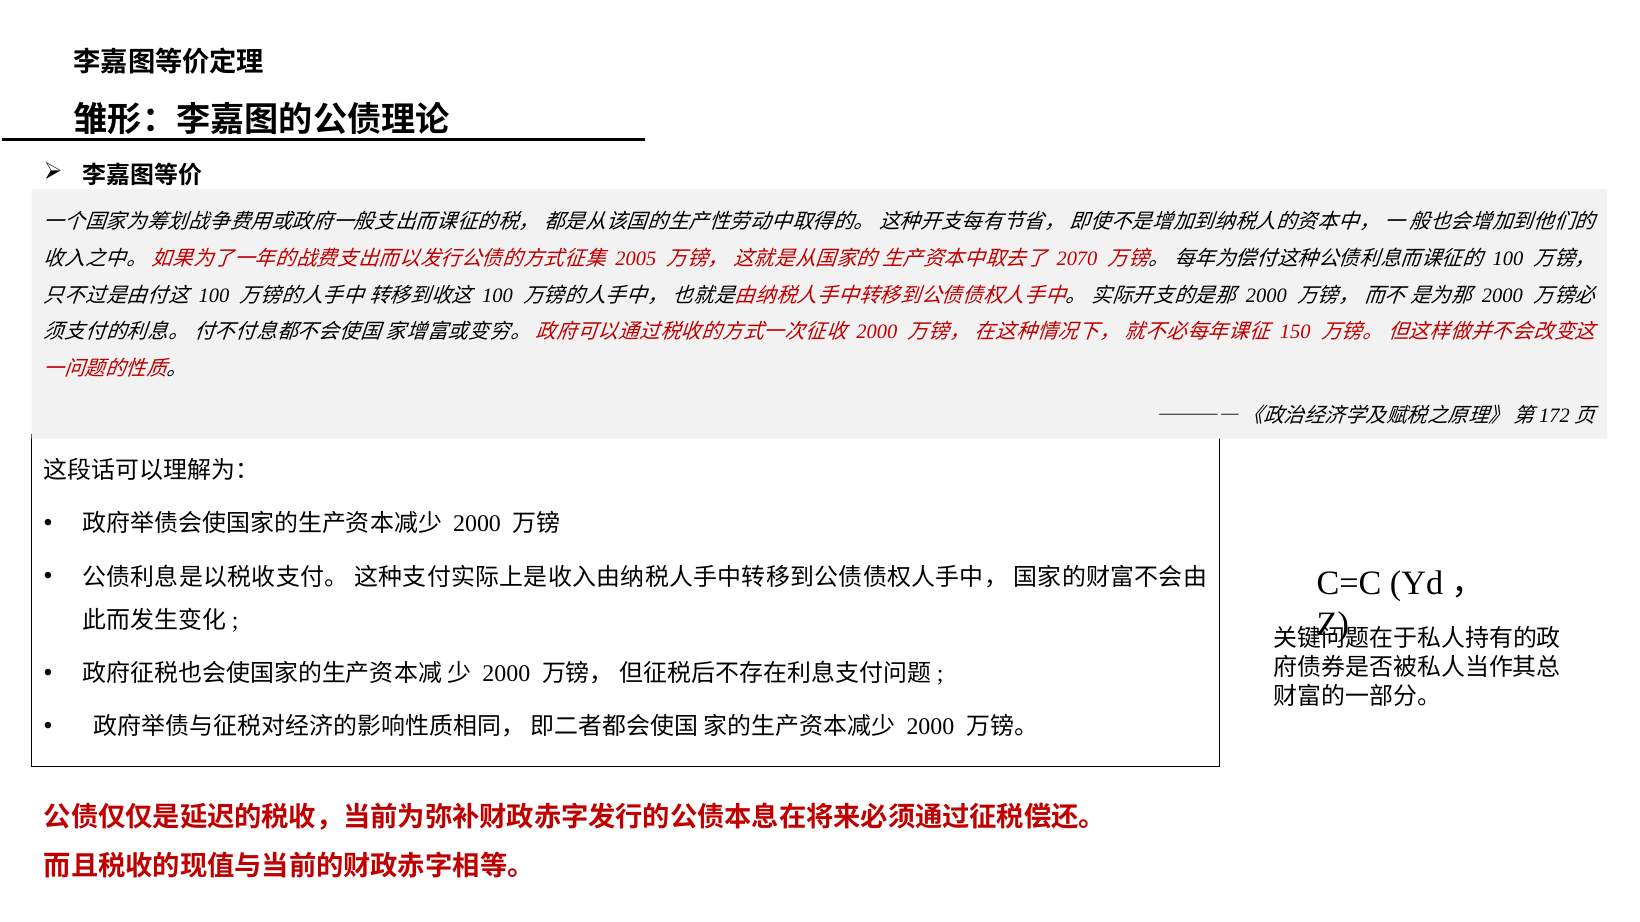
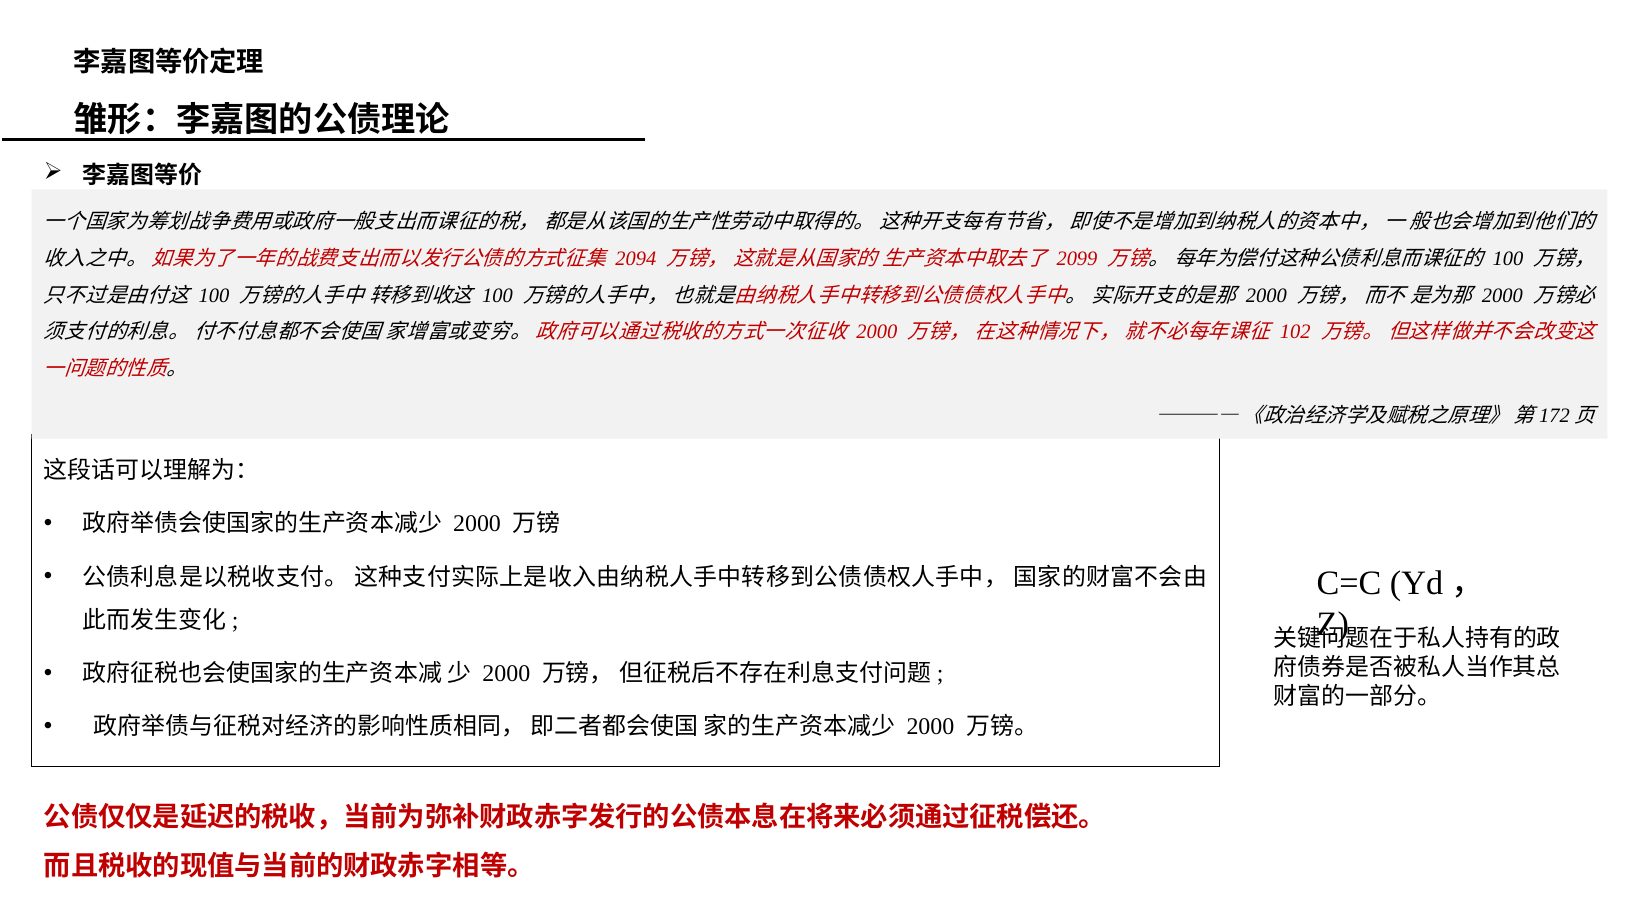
2005: 2005 -> 2094 (636, 259)
2070: 2070 -> 2099 (1077, 259)
150: 150 -> 102 (1295, 332)
